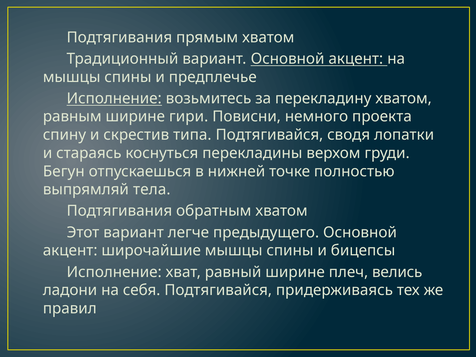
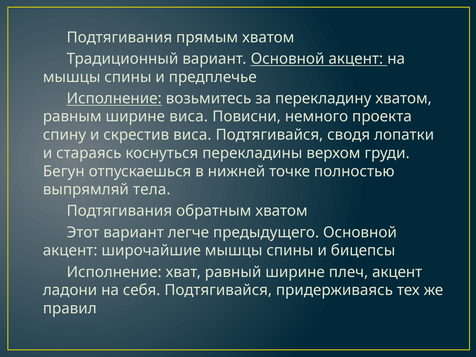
ширине гири: гири -> виса (189, 117)
скрестив типа: типа -> виса (192, 135)
плеч велись: велись -> акцент (397, 272)
